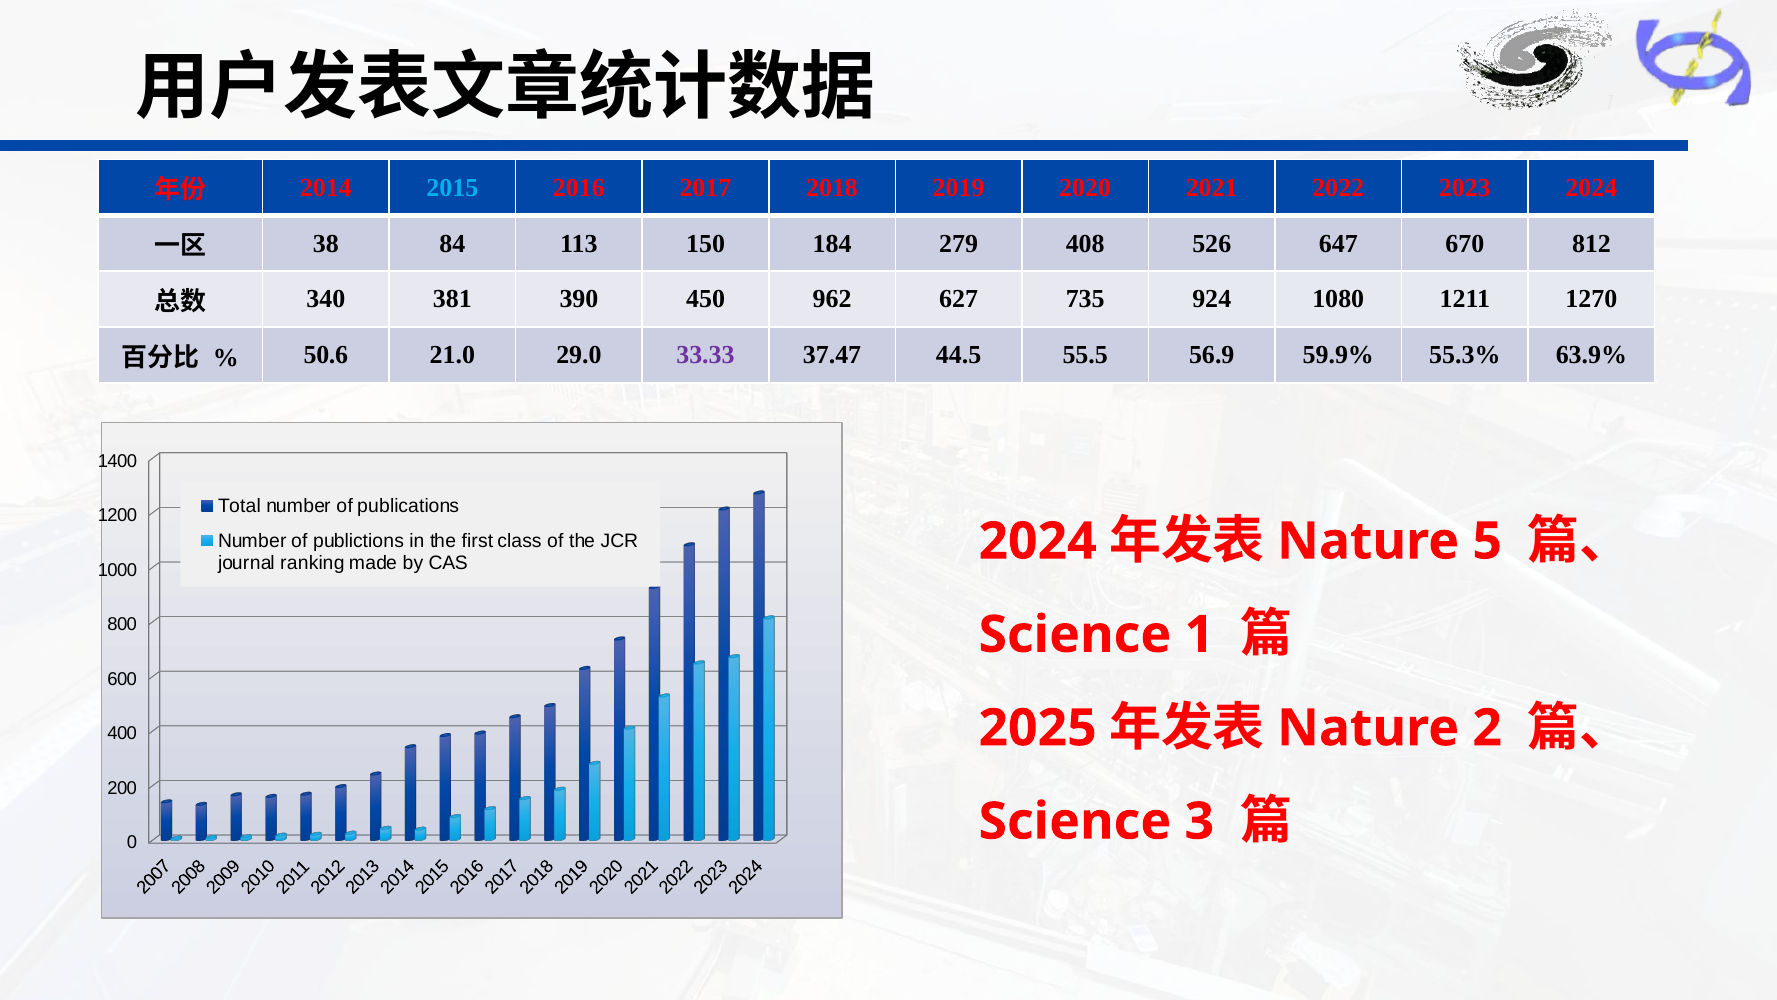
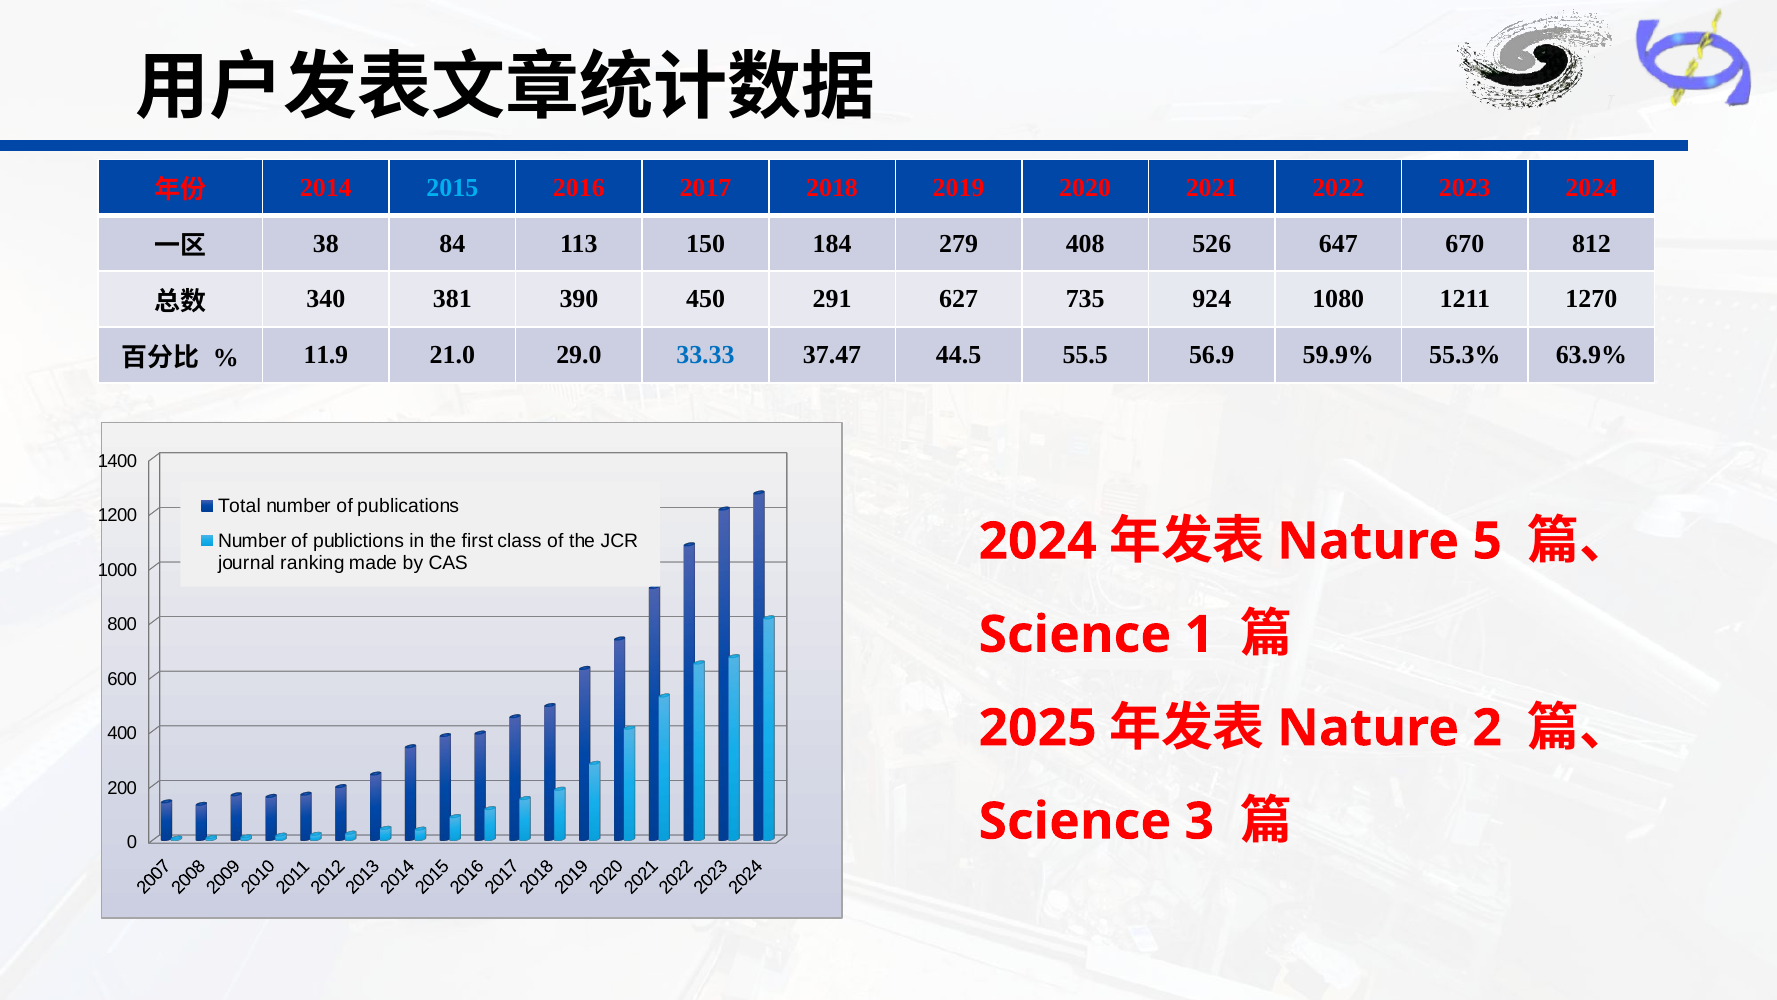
962: 962 -> 291 (832, 299)
50.6: 50.6 -> 11.9 (326, 355)
33.33 colour: purple -> blue (705, 355)
